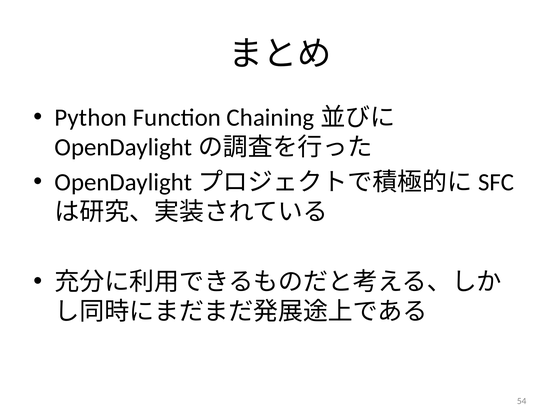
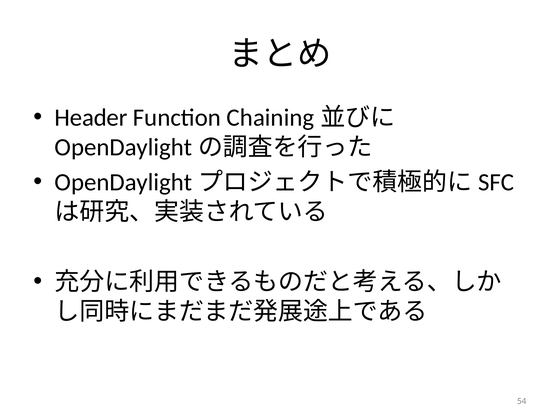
Python: Python -> Header (91, 117)
